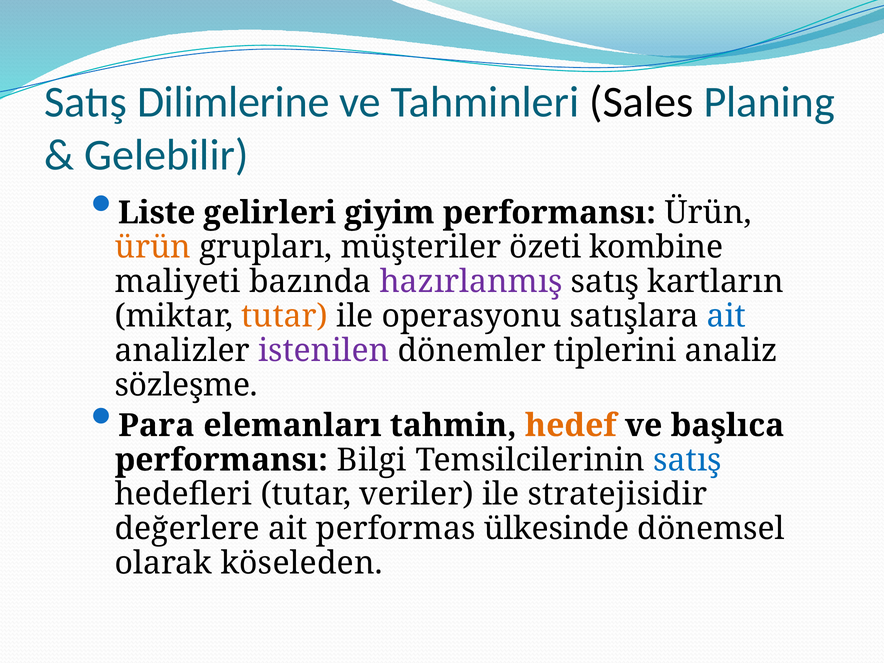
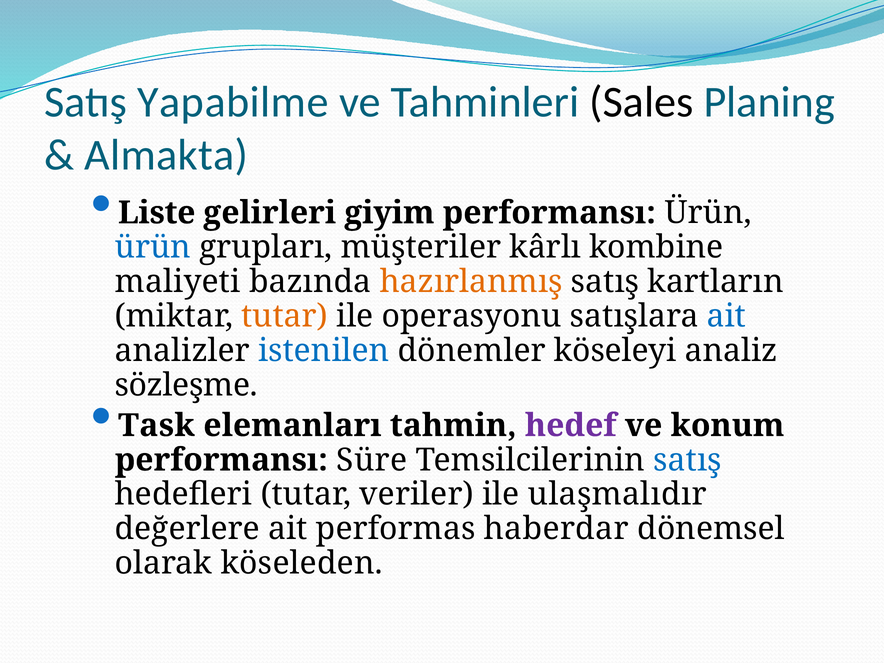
Dilimlerine: Dilimlerine -> Yapabilme (233, 102)
Gelebilir: Gelebilir -> Almakta (166, 155)
ürün colour: orange -> blue (153, 247)
özeti: özeti -> kârlı (545, 247)
hazırlanmış colour: purple -> orange (471, 282)
istenilen colour: purple -> blue (324, 351)
tiplerini: tiplerini -> köseleyi (615, 351)
Para: Para -> Task (156, 426)
hedef colour: orange -> purple (571, 426)
başlıca: başlıca -> konum (728, 426)
Bilgi: Bilgi -> Süre (372, 460)
stratejisidir: stratejisidir -> ulaşmalıdır (617, 494)
ülkesinde: ülkesinde -> haberdar (556, 529)
